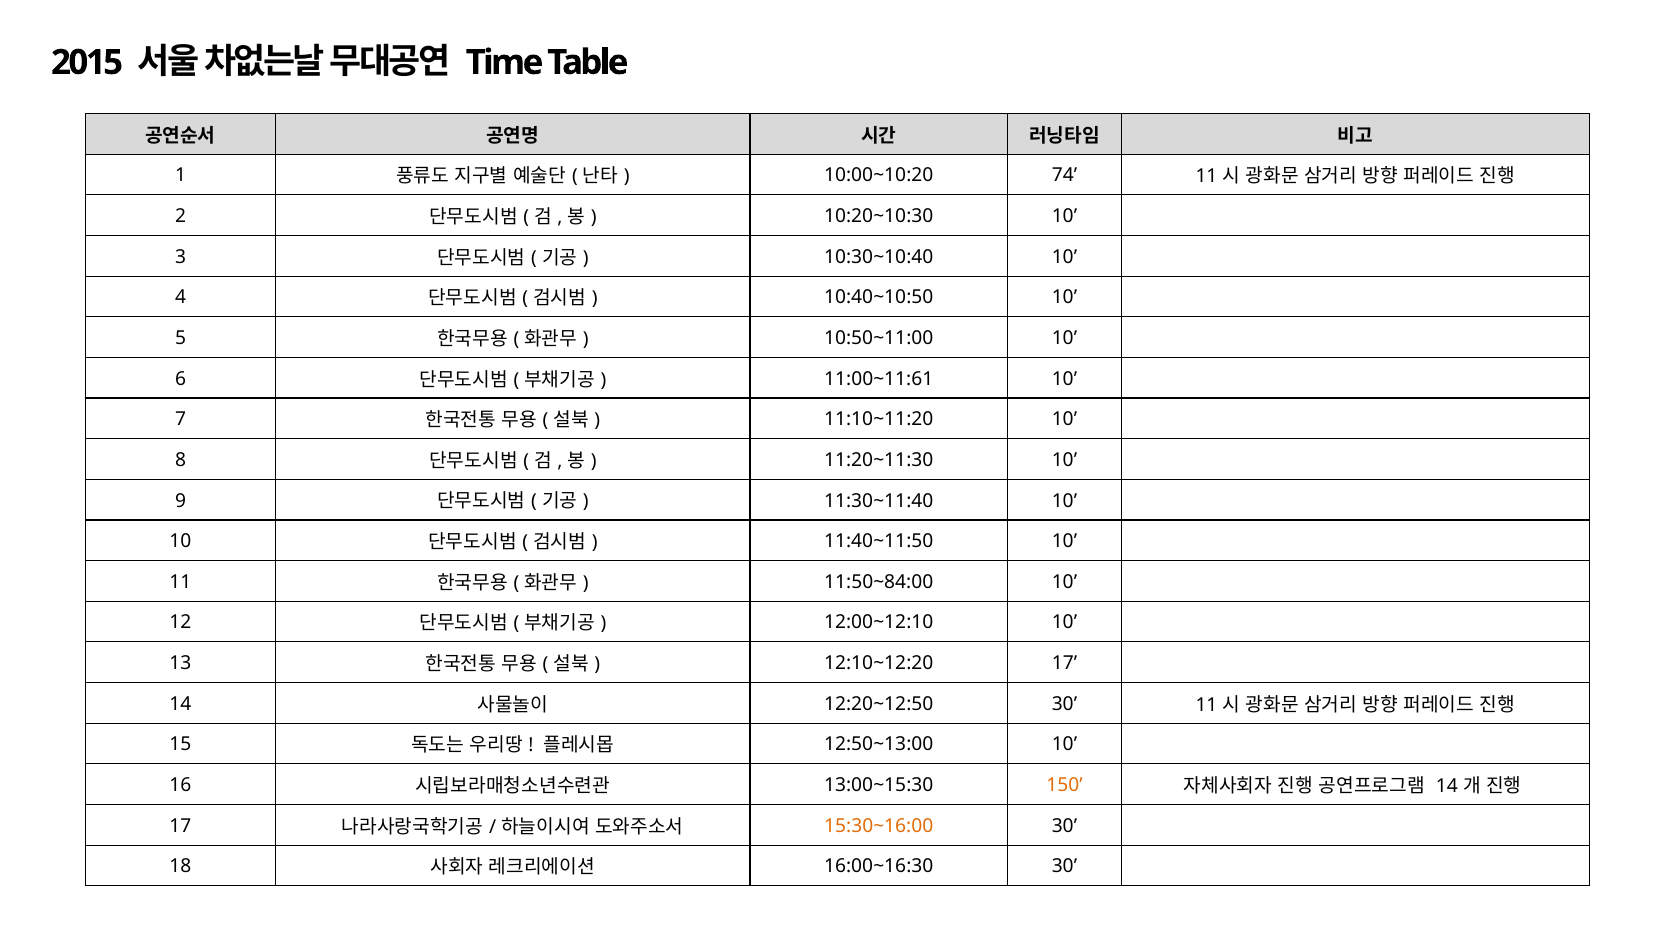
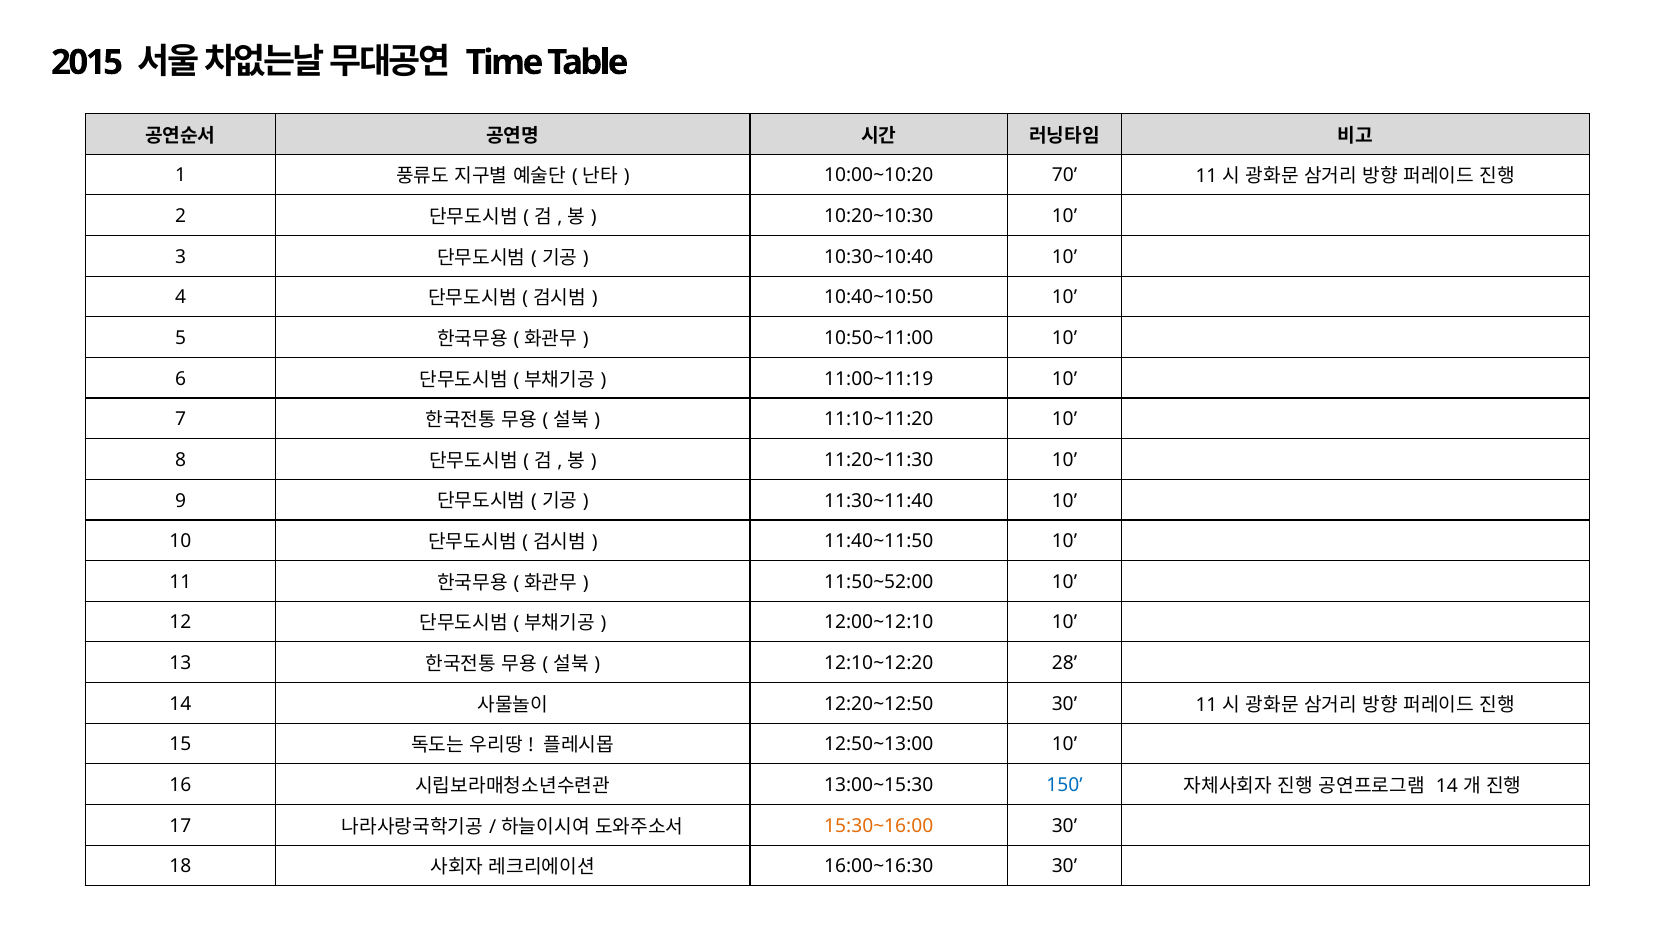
74: 74 -> 70 (1064, 176)
11:00~11:61: 11:00~11:61 -> 11:00~11:19 (879, 379)
11:50~84:00: 11:50~84:00 -> 11:50~52:00 (879, 582)
12:10~12:20 17: 17 -> 28 (1064, 663)
150 colour: orange -> blue (1065, 785)
